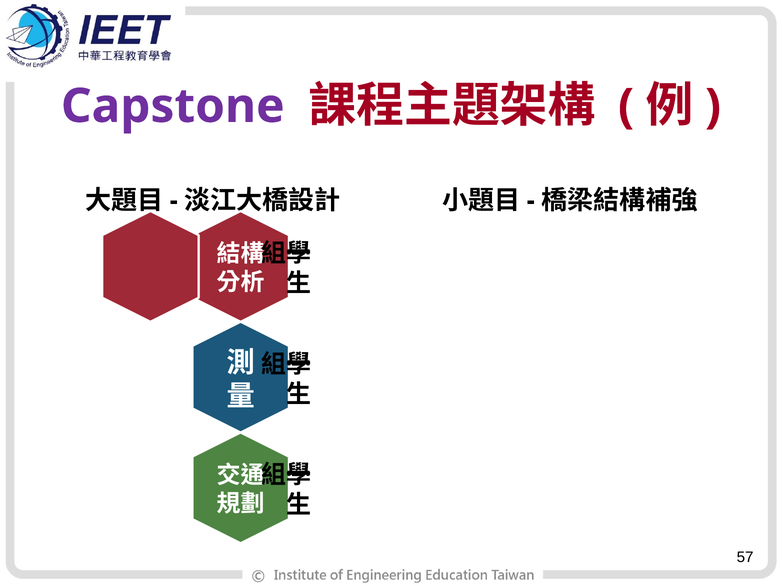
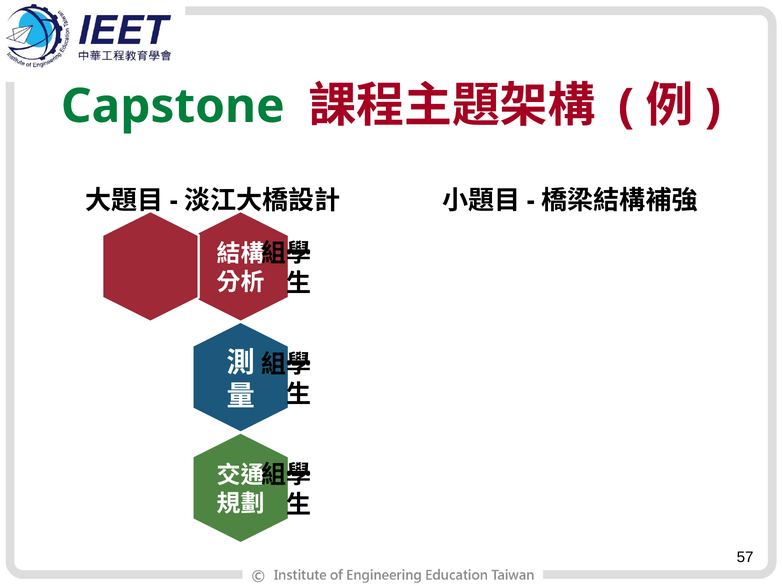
Capstone colour: purple -> green (173, 106)
